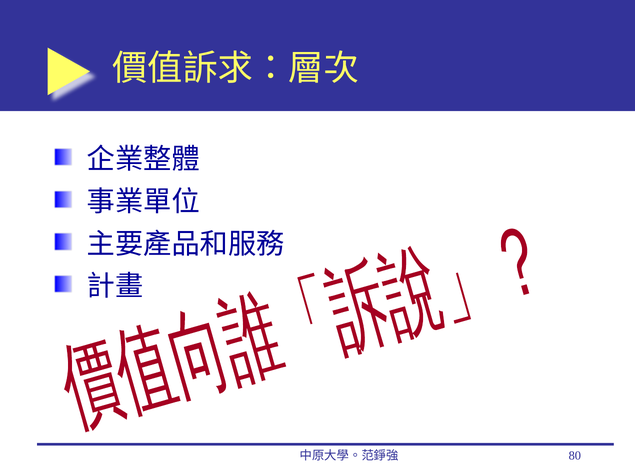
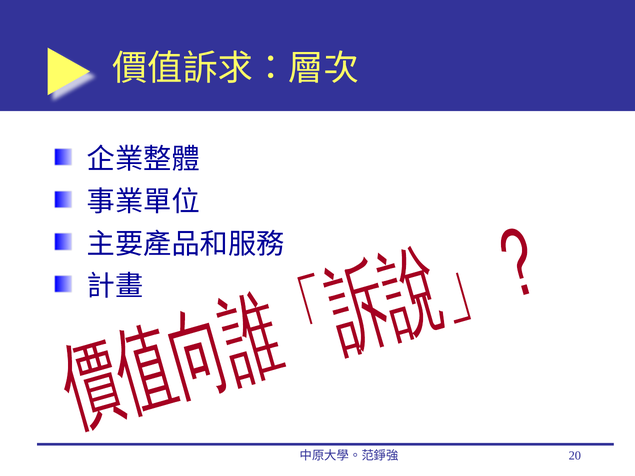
80: 80 -> 20 (575, 456)
